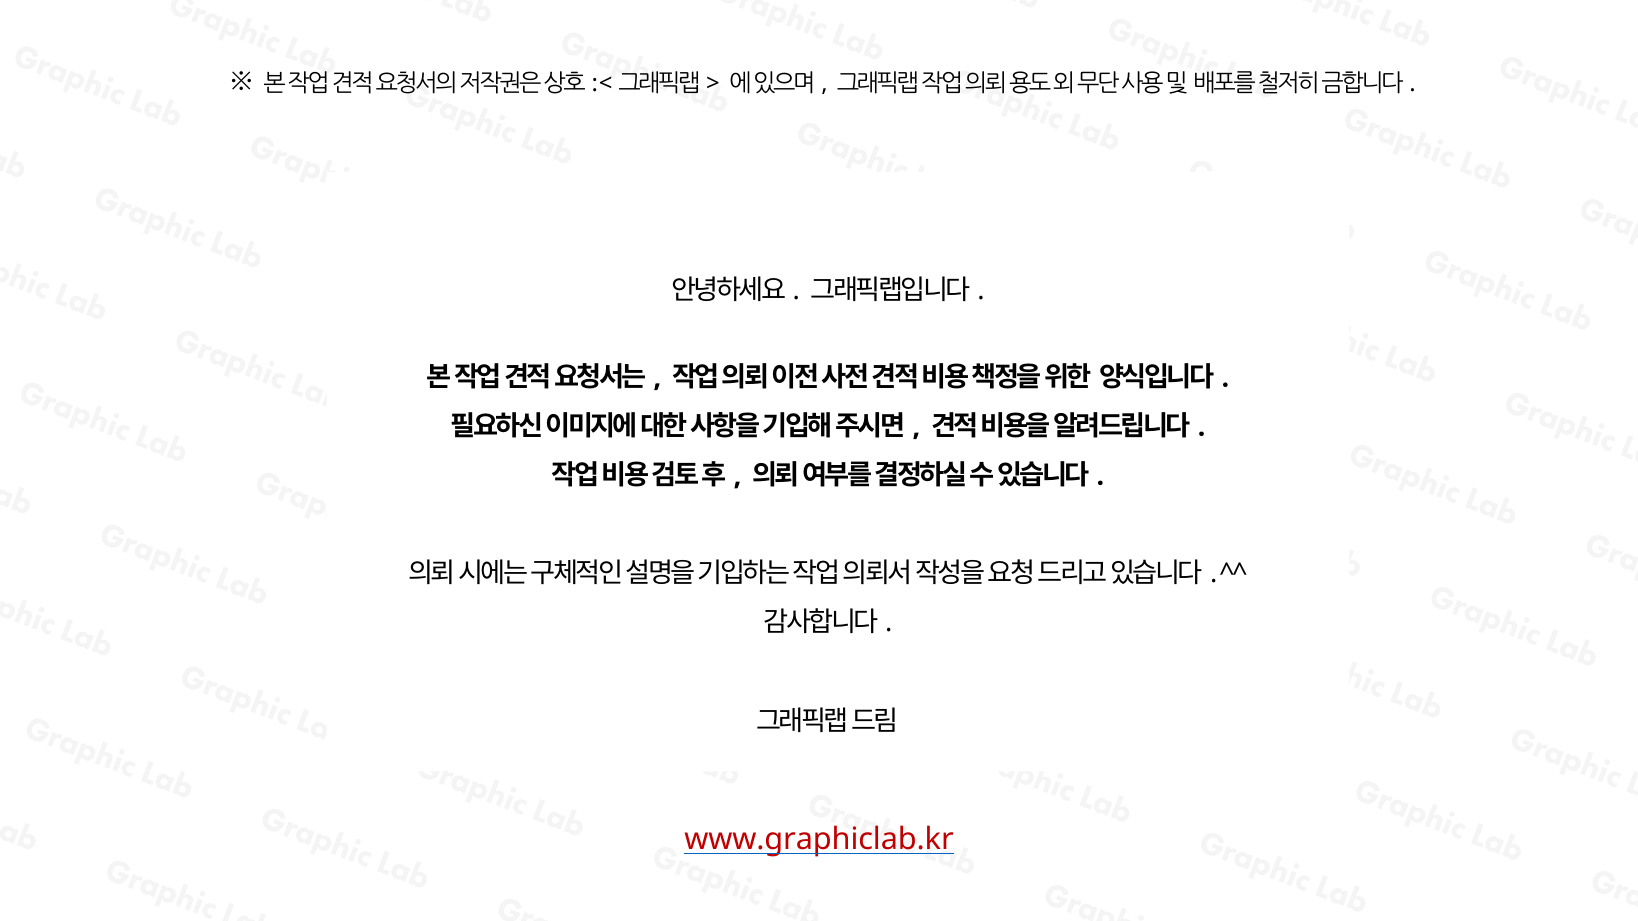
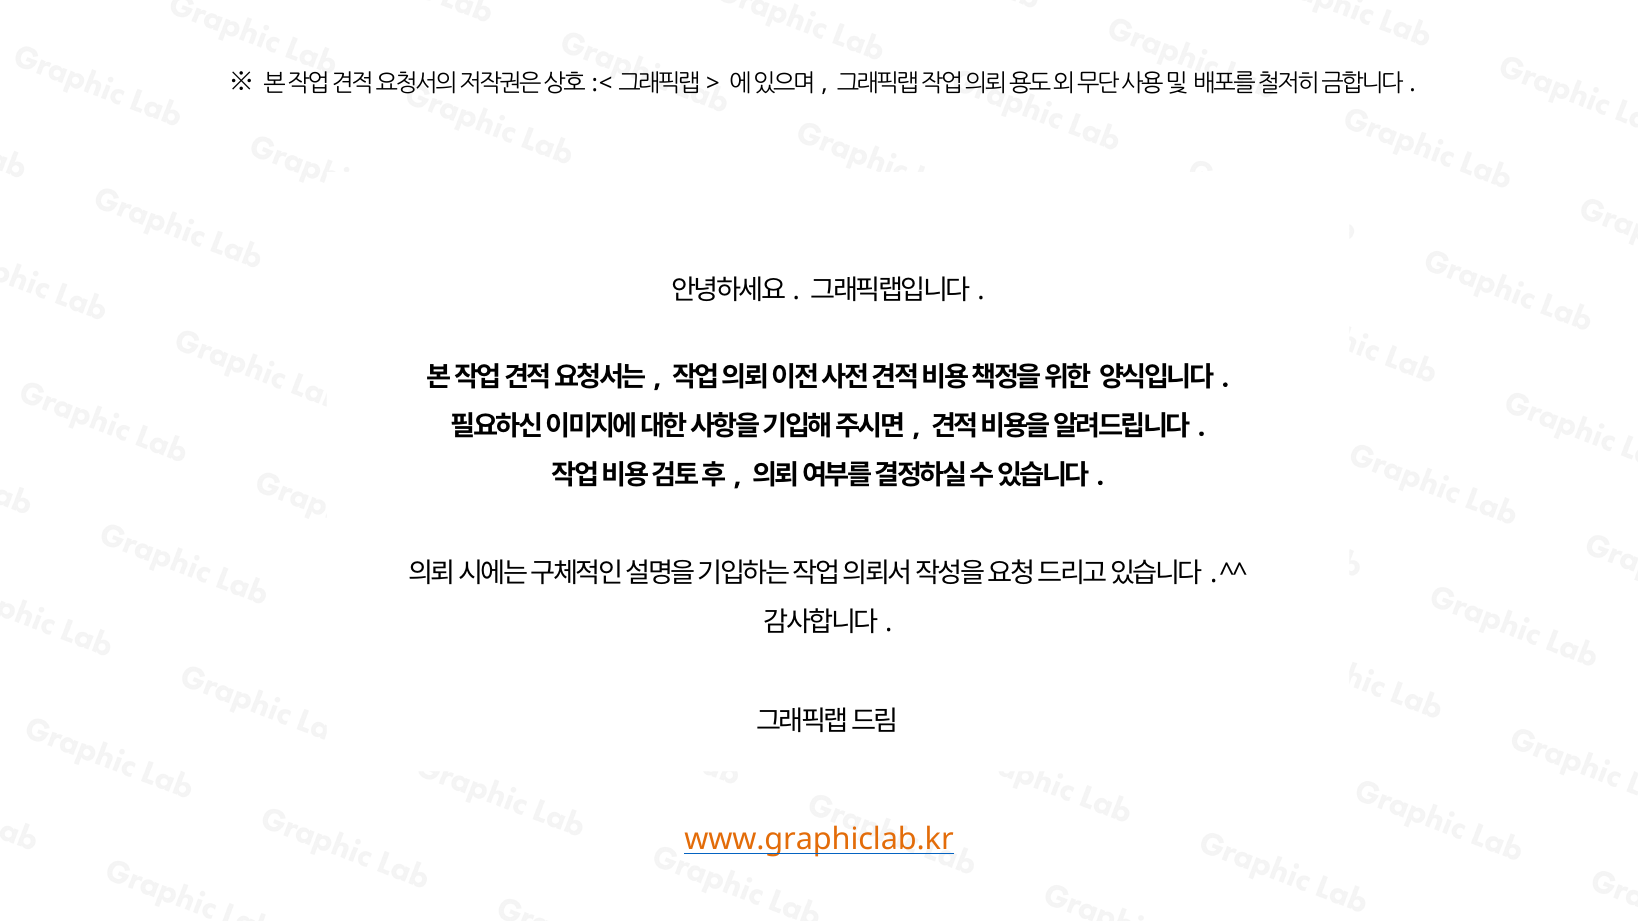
www.graphiclab.kr colour: red -> orange (819, 840)
